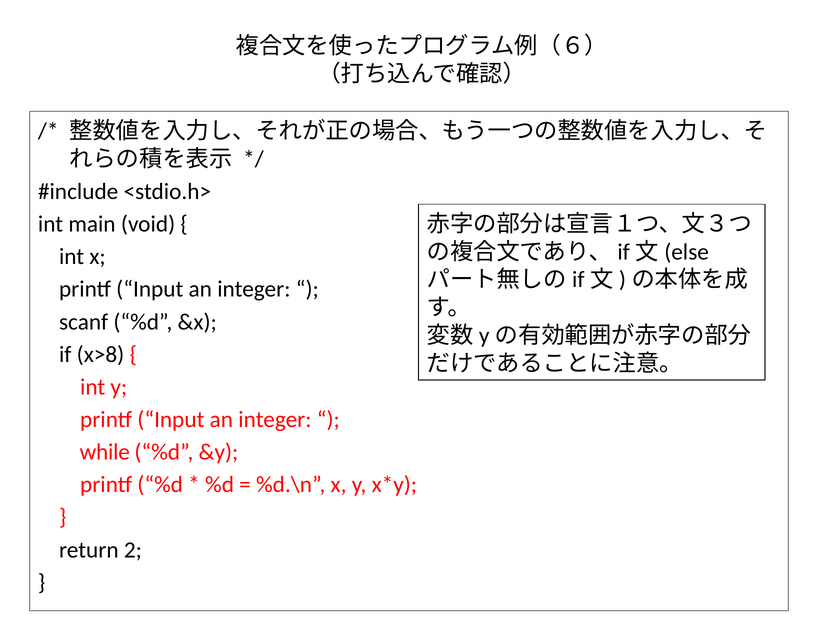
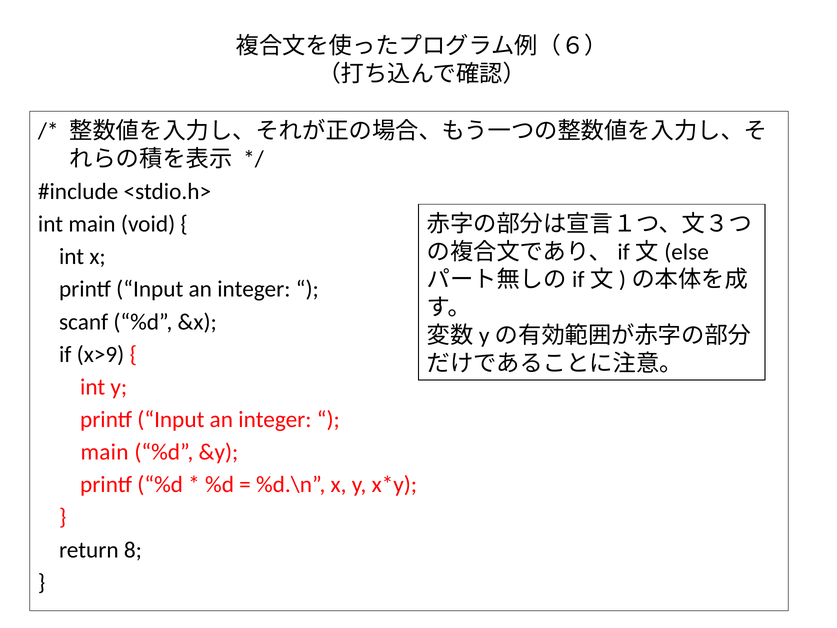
x>8: x>8 -> x>9 (100, 354)
while: while -> main (105, 452)
2: 2 -> 8 (133, 550)
